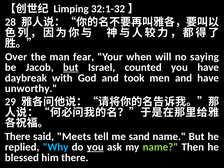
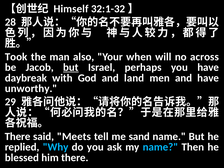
Limping: Limping -> Himself (71, 9)
Over: Over -> Took (16, 57)
fear: fear -> also (84, 57)
saying: saying -> across (205, 57)
counted: counted -> perhaps (143, 67)
took: took -> land (134, 78)
you underline: present -> none (95, 147)
name colour: light green -> light blue (160, 147)
